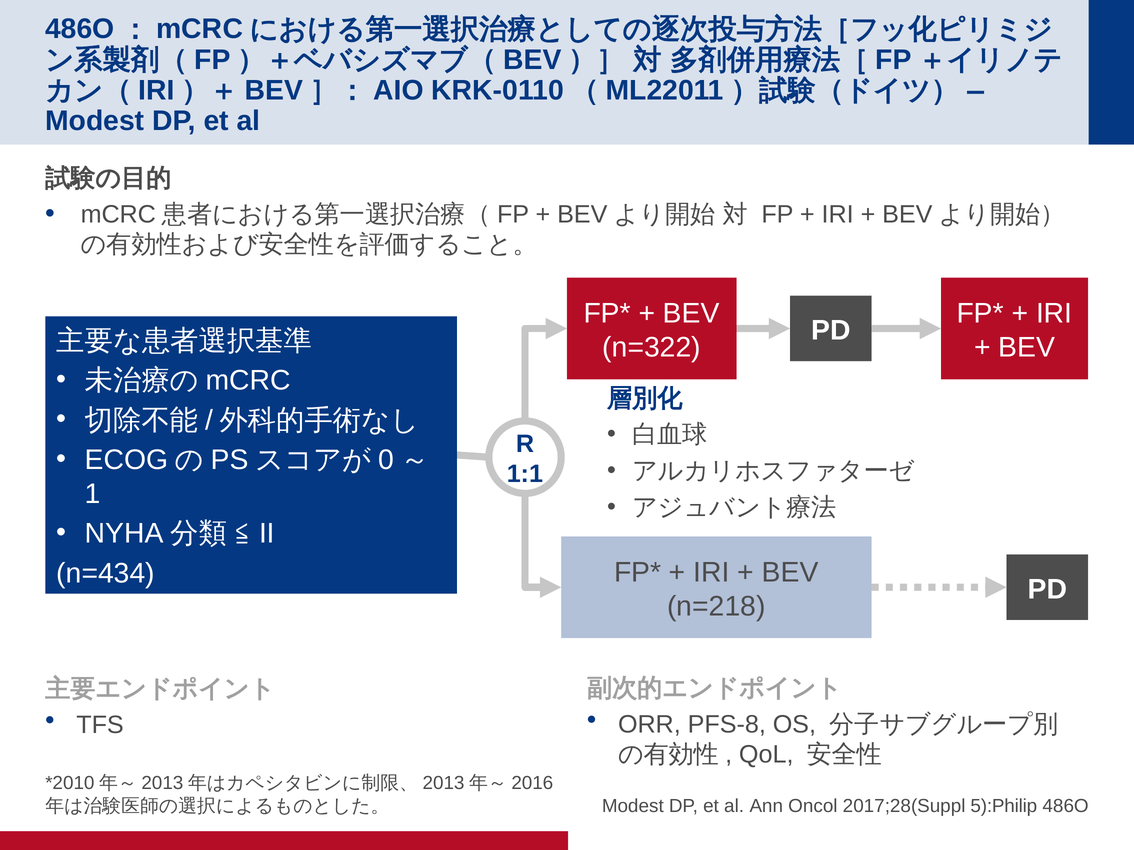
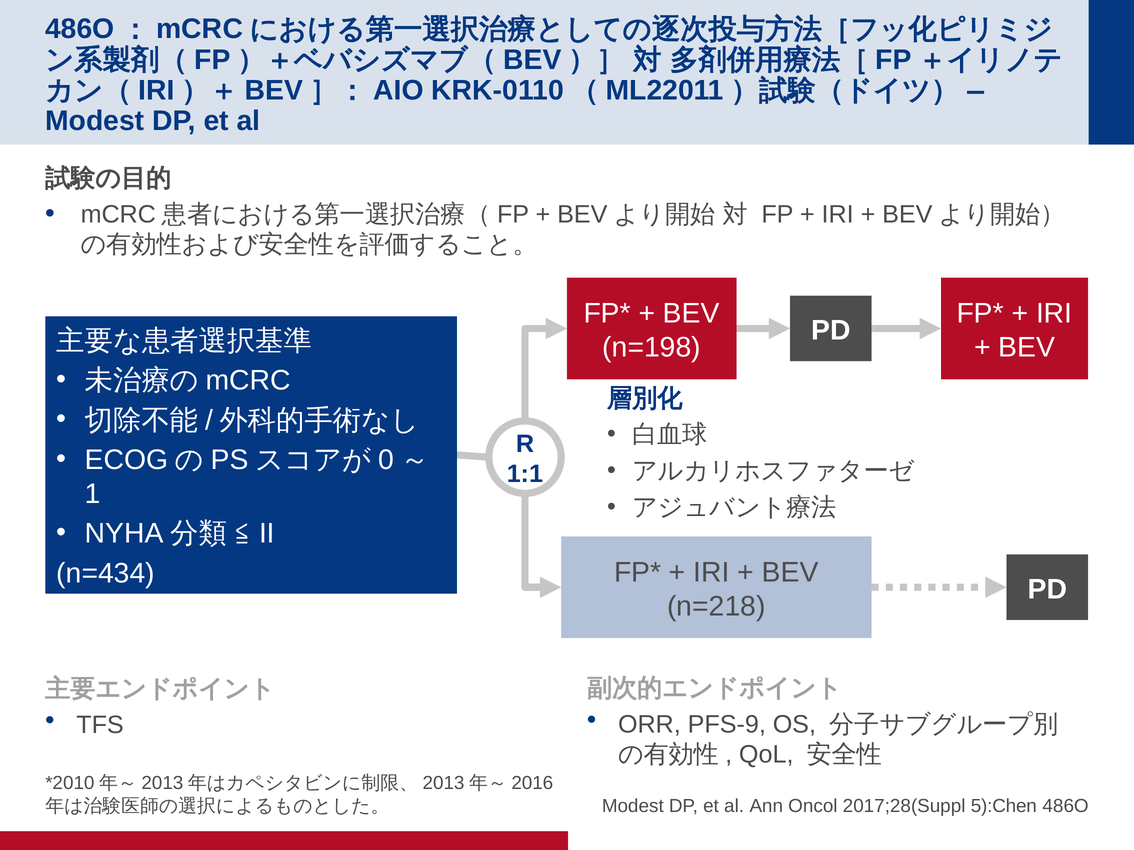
n=322: n=322 -> n=198 (652, 348)
PFS-8: PFS-8 -> PFS-9 (727, 725)
5):Philip: 5):Philip -> 5):Chen (1004, 806)
